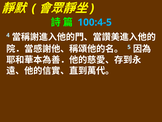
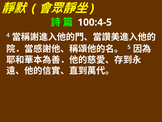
100:4-5 colour: light blue -> white (95, 22)
